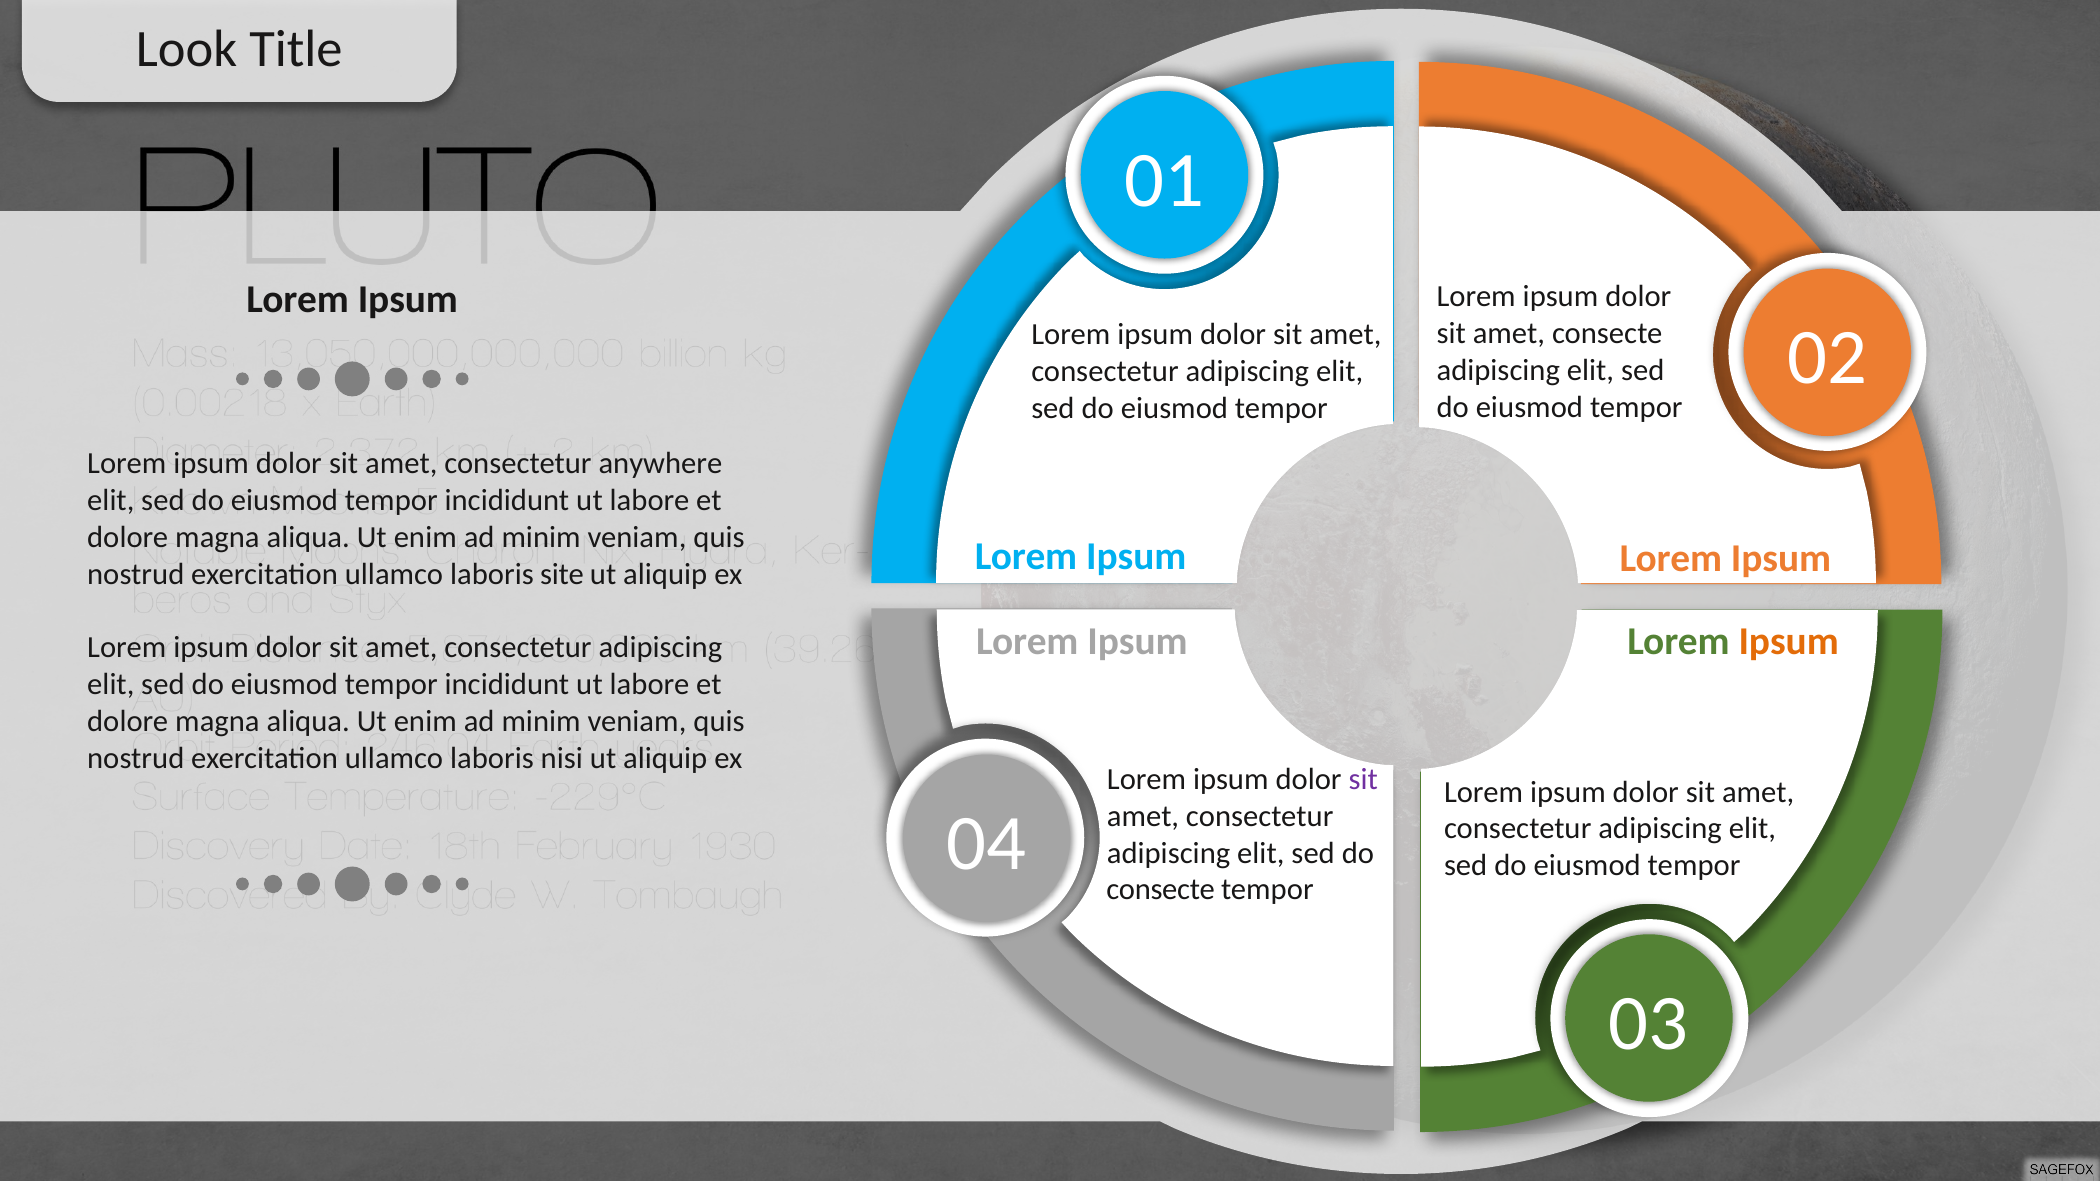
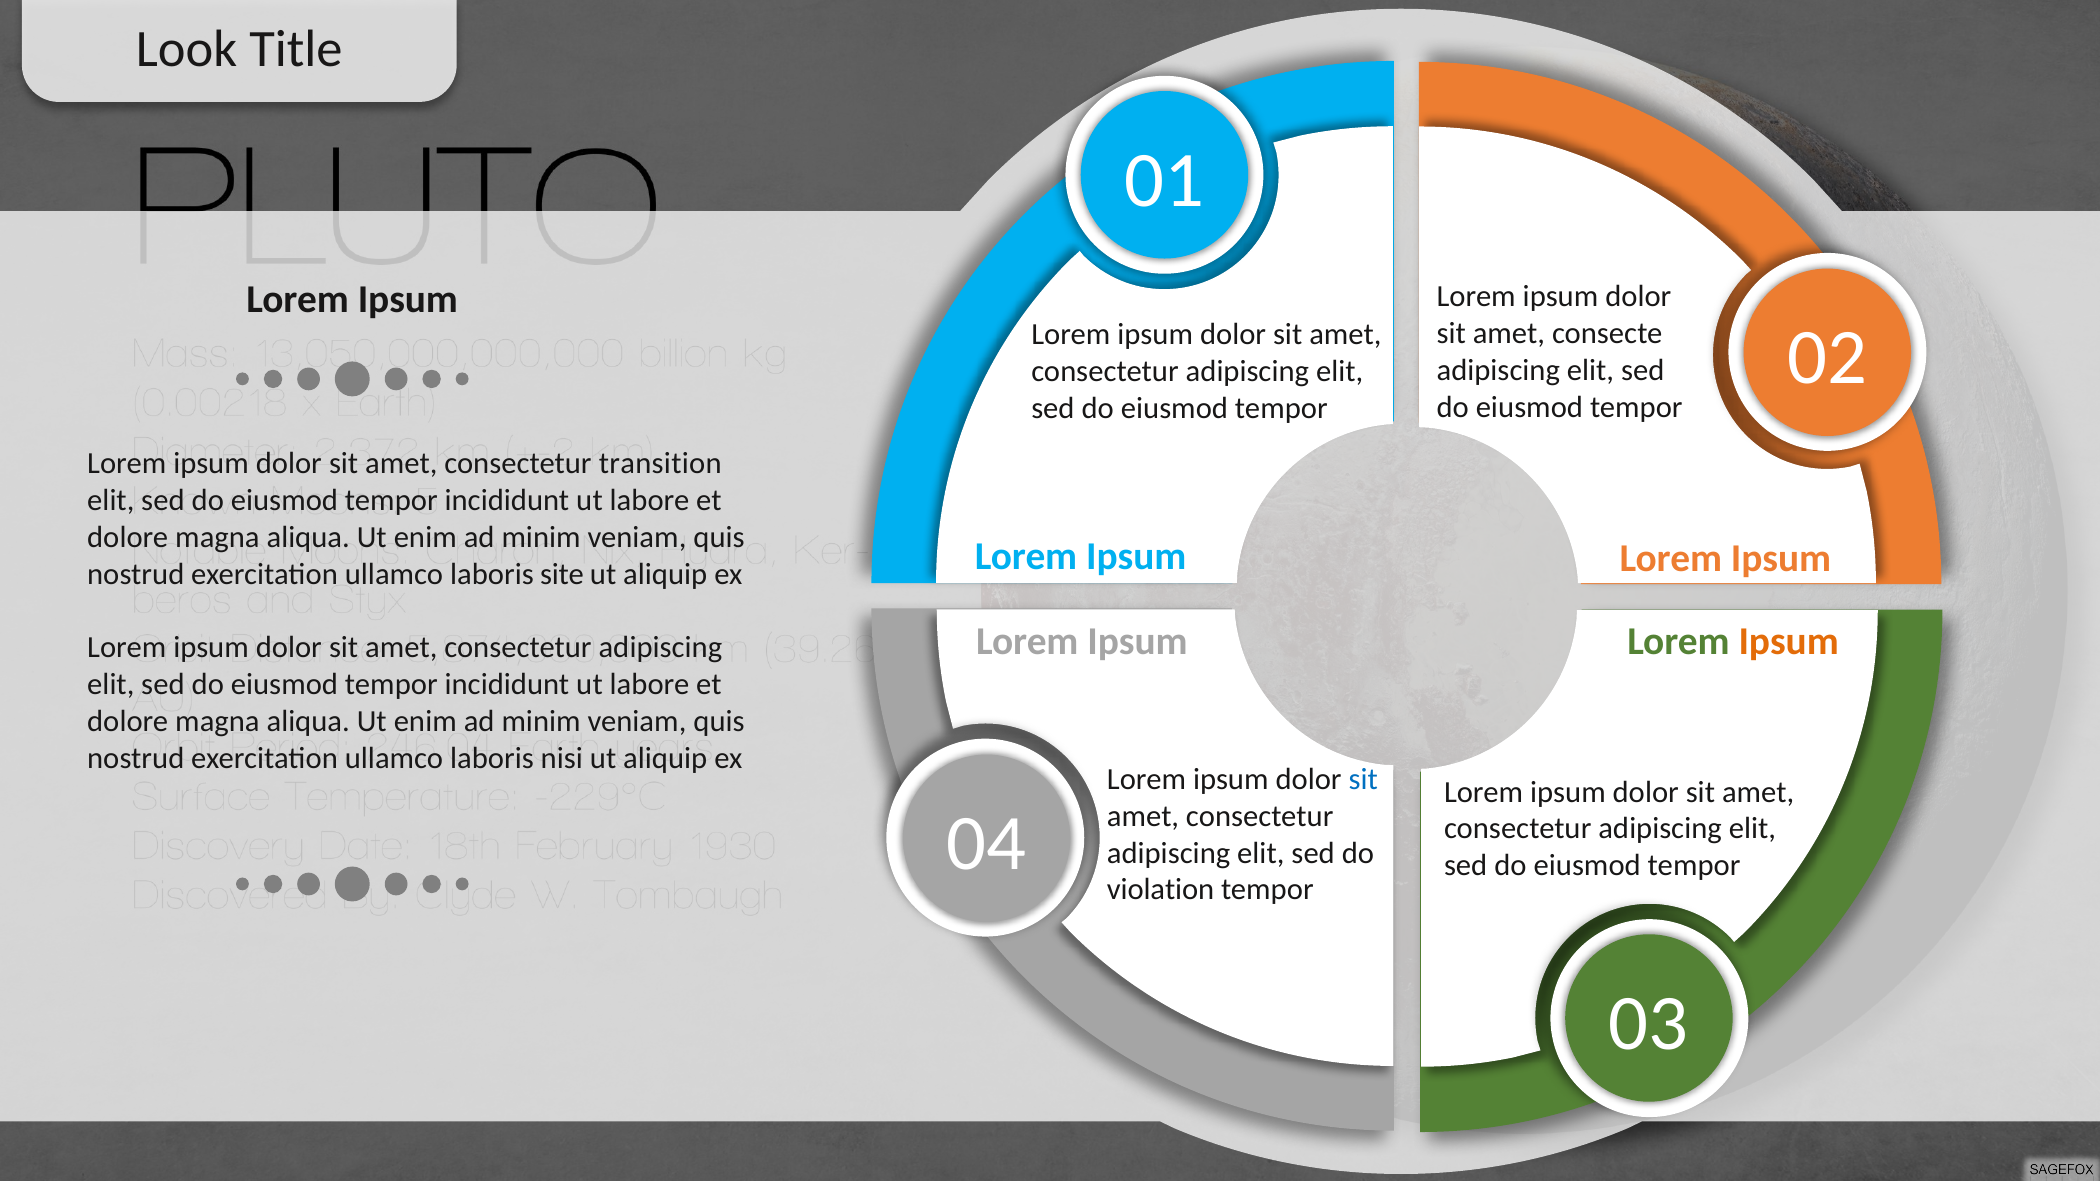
anywhere: anywhere -> transition (660, 464)
sit colour: purple -> blue (1363, 780)
consecte: consecte -> violation (1161, 890)
